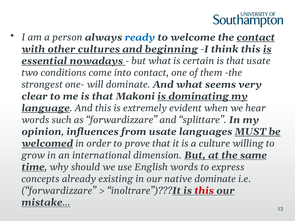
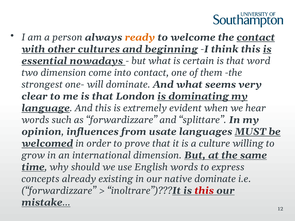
ready colour: blue -> orange (140, 37)
that usate: usate -> word (259, 61)
two conditions: conditions -> dimension (63, 73)
Makoni: Makoni -> London (135, 96)
